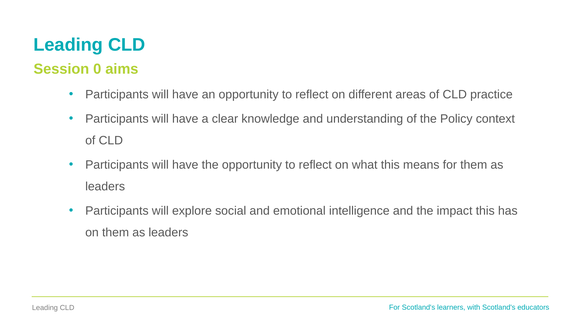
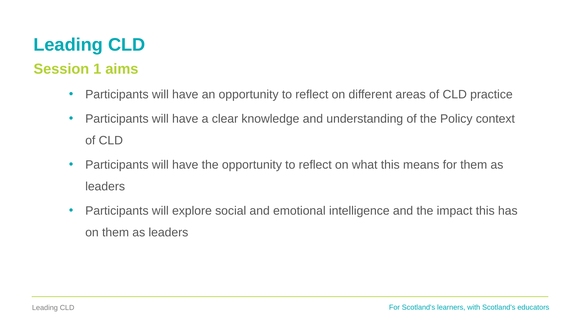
0: 0 -> 1 (97, 69)
